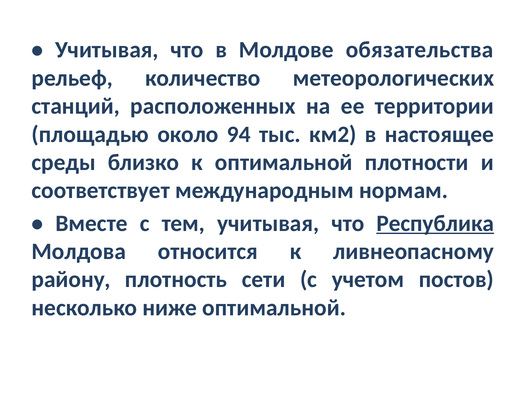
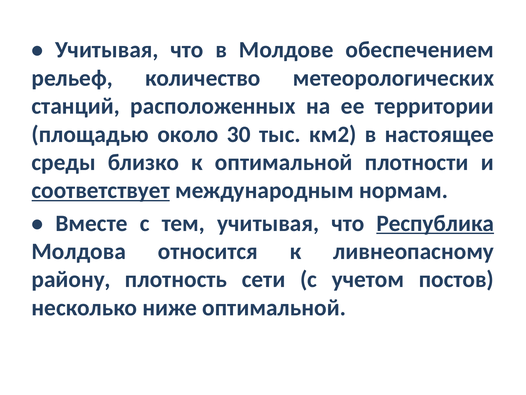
обязательства: обязательства -> обеспечением (420, 50)
94: 94 -> 30 (239, 134)
соответствует underline: none -> present (101, 190)
